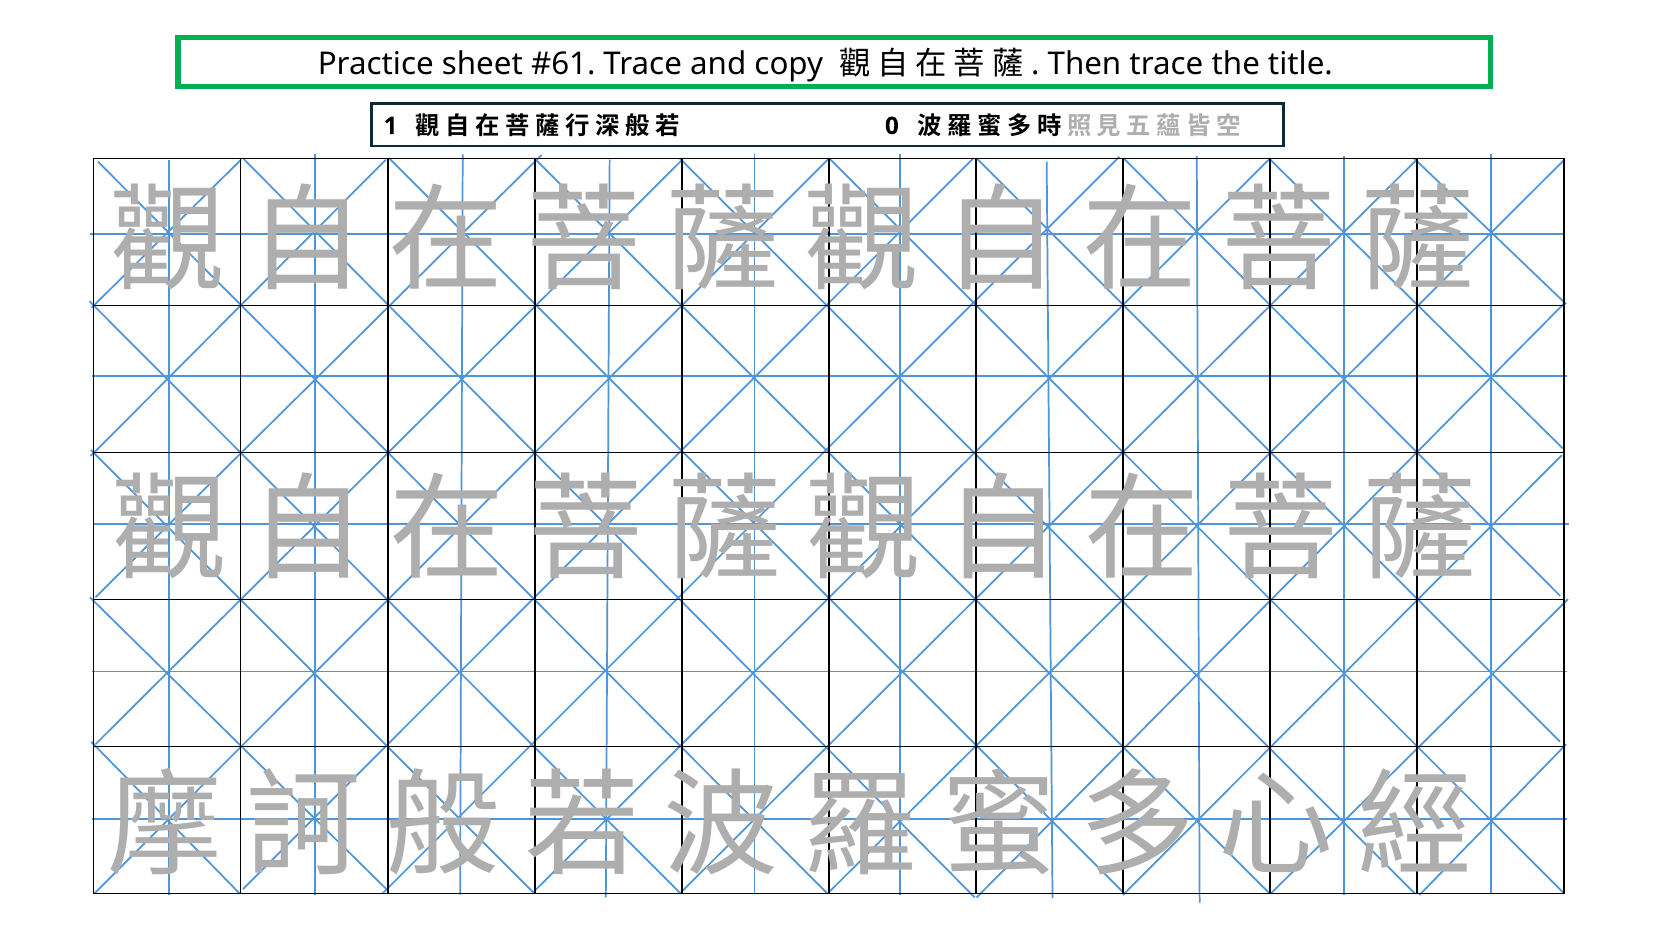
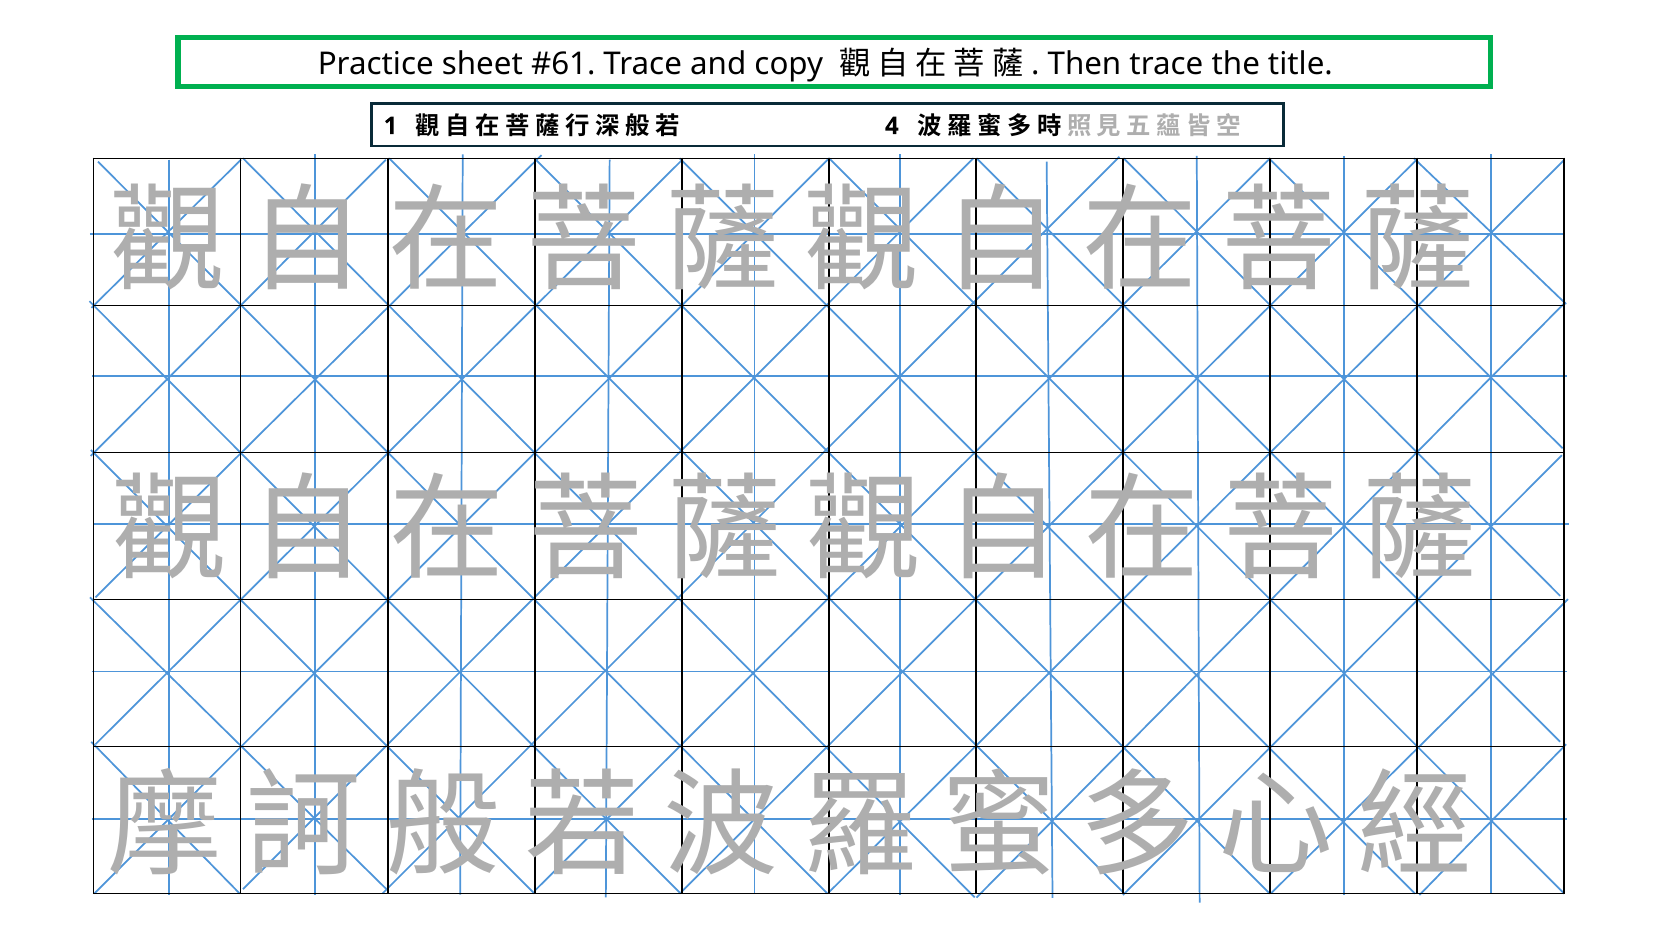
0: 0 -> 4 (892, 126)
